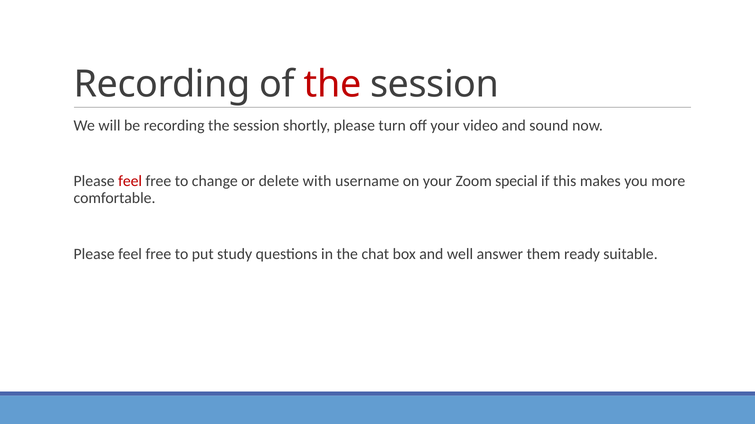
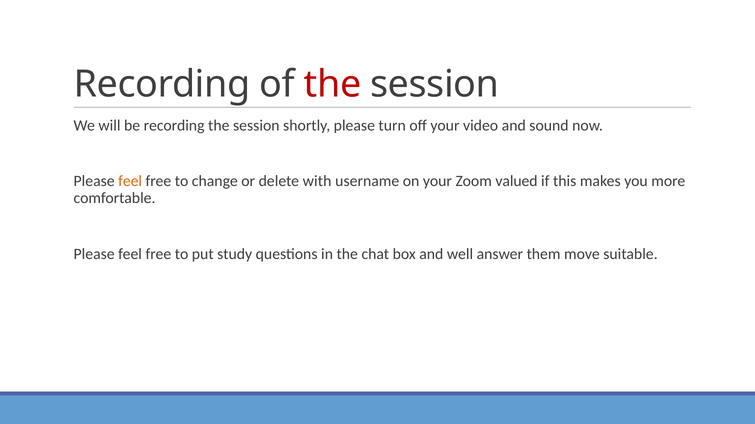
feel colour: red -> orange (130, 182)
special: special -> valued (516, 182)
ready: ready -> move (582, 255)
